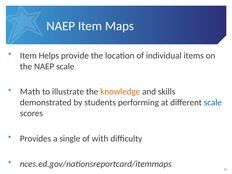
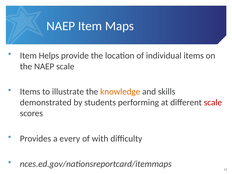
Math: Math -> Items (30, 92)
scale colour: blue -> red (213, 102)
single: single -> every (70, 139)
